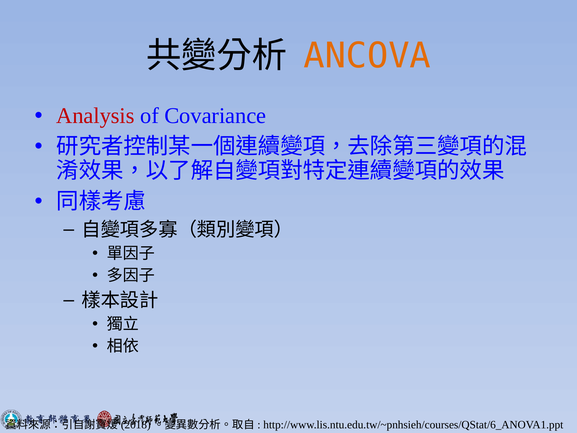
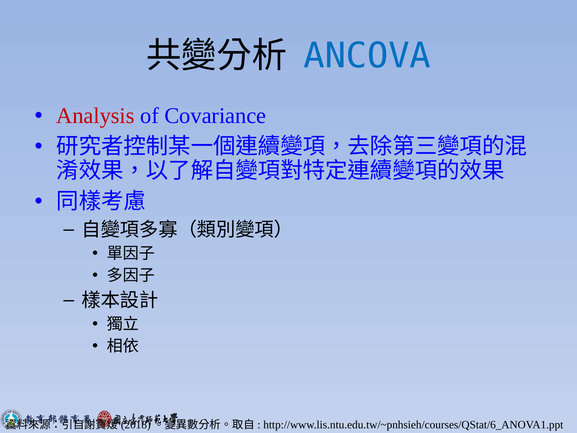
ANCOVA colour: orange -> blue (367, 56)
